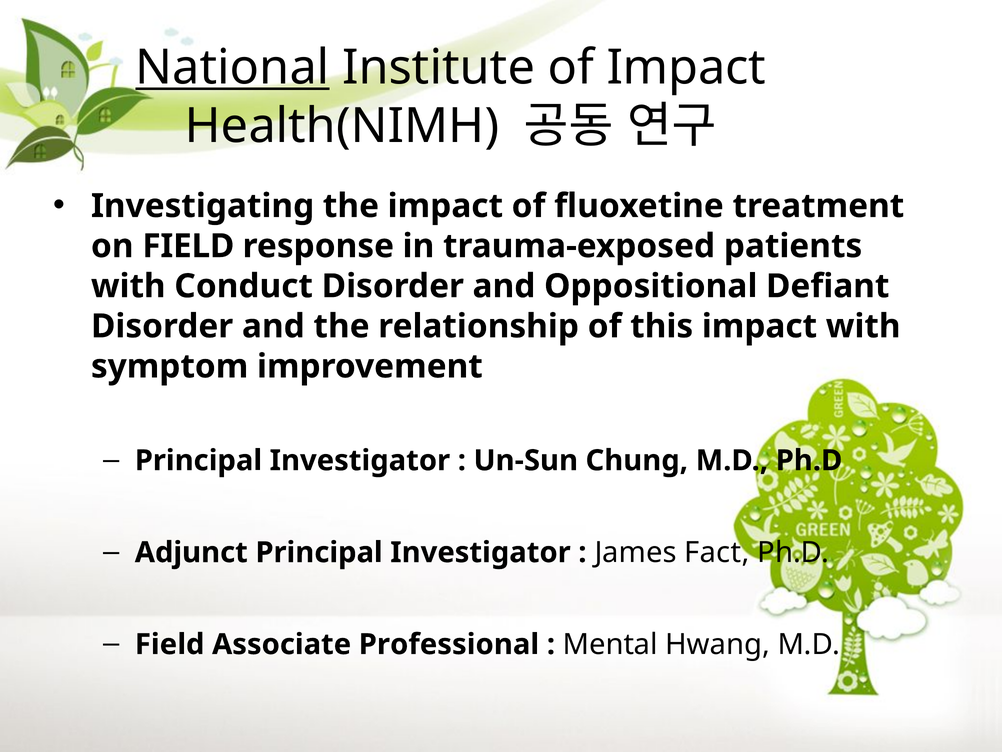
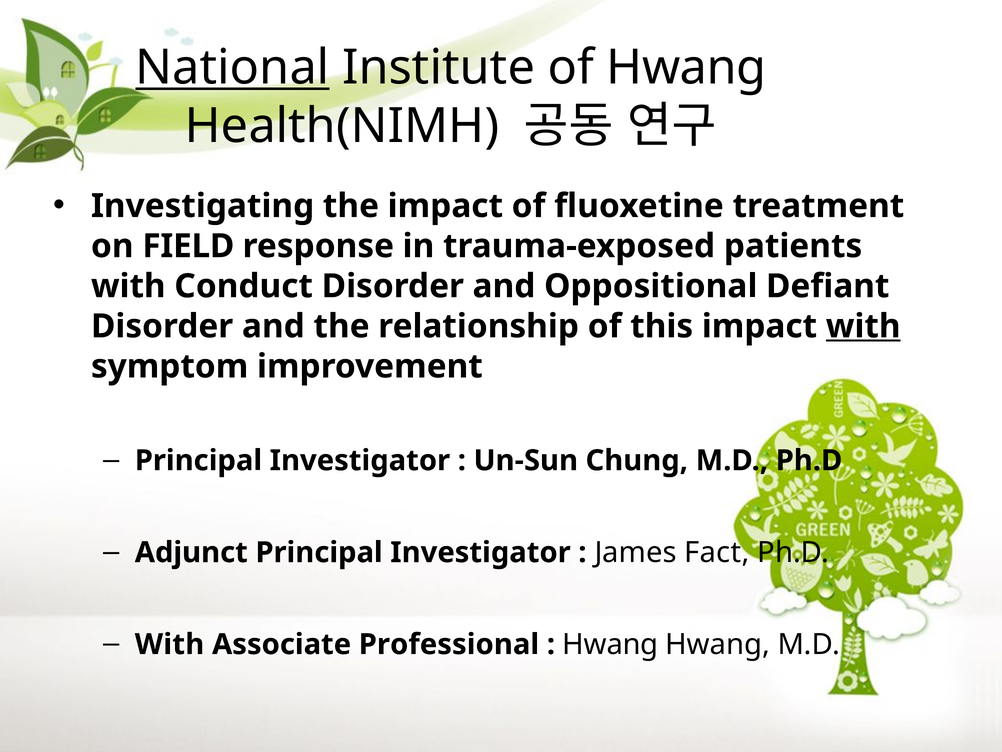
of Impact: Impact -> Hwang (686, 68)
with underline: none -> present (863, 326)
Field: Field -> With (170, 644)
Mental: Mental -> Hwang (610, 644)
